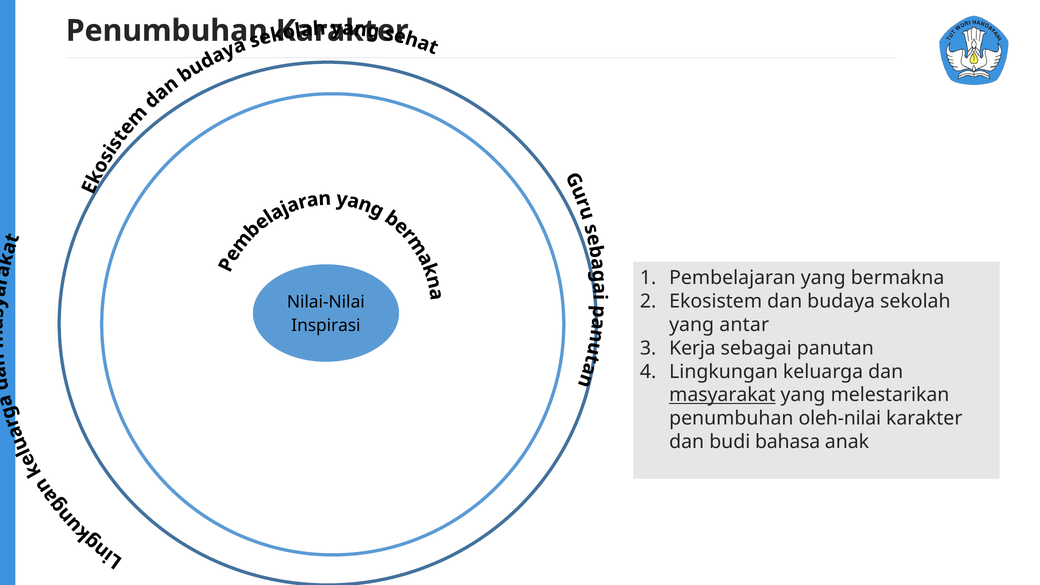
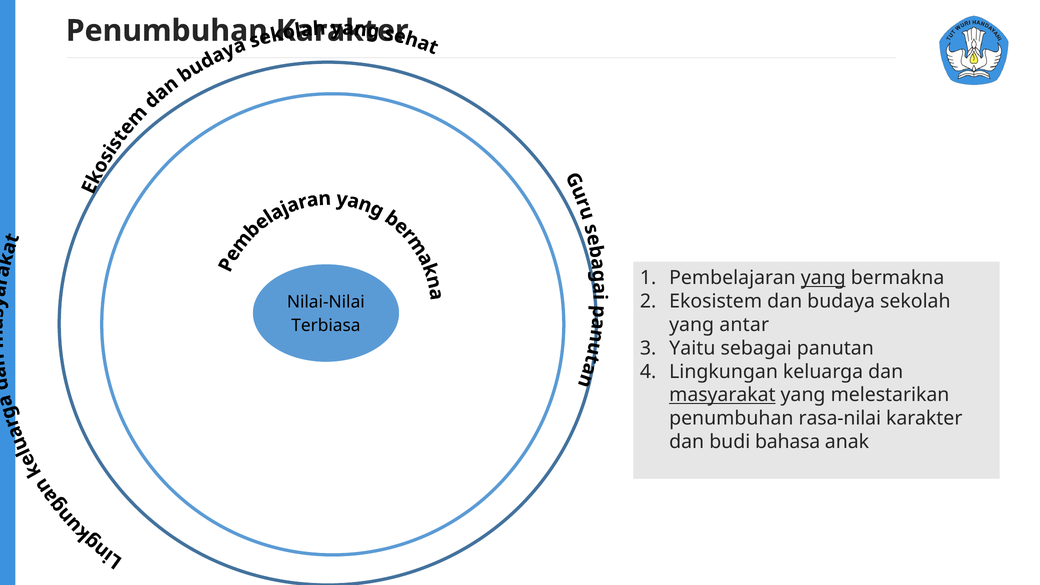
yang underline: none -> present (823, 278)
Inspirasi: Inspirasi -> Terbiasa (326, 326)
Kerja: Kerja -> Yaitu (692, 348)
oleh-nilai: oleh-nilai -> rasa-nilai (840, 418)
